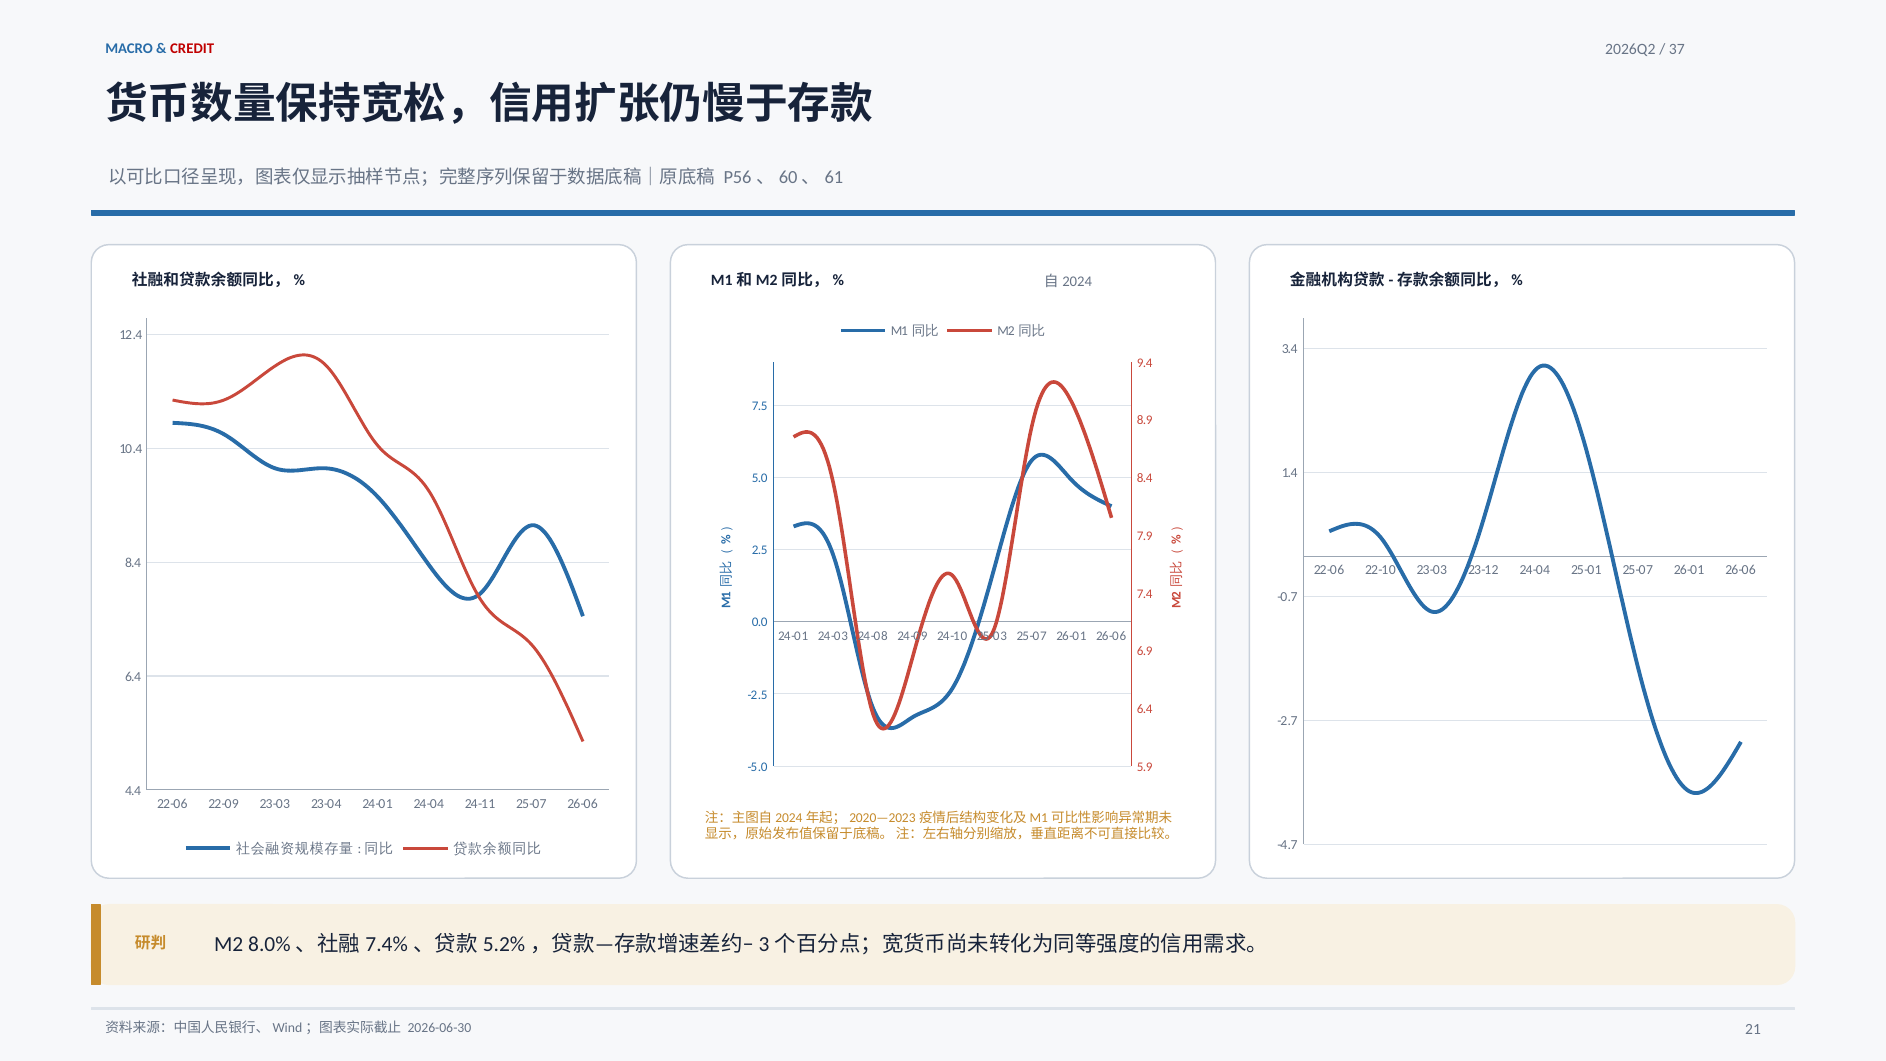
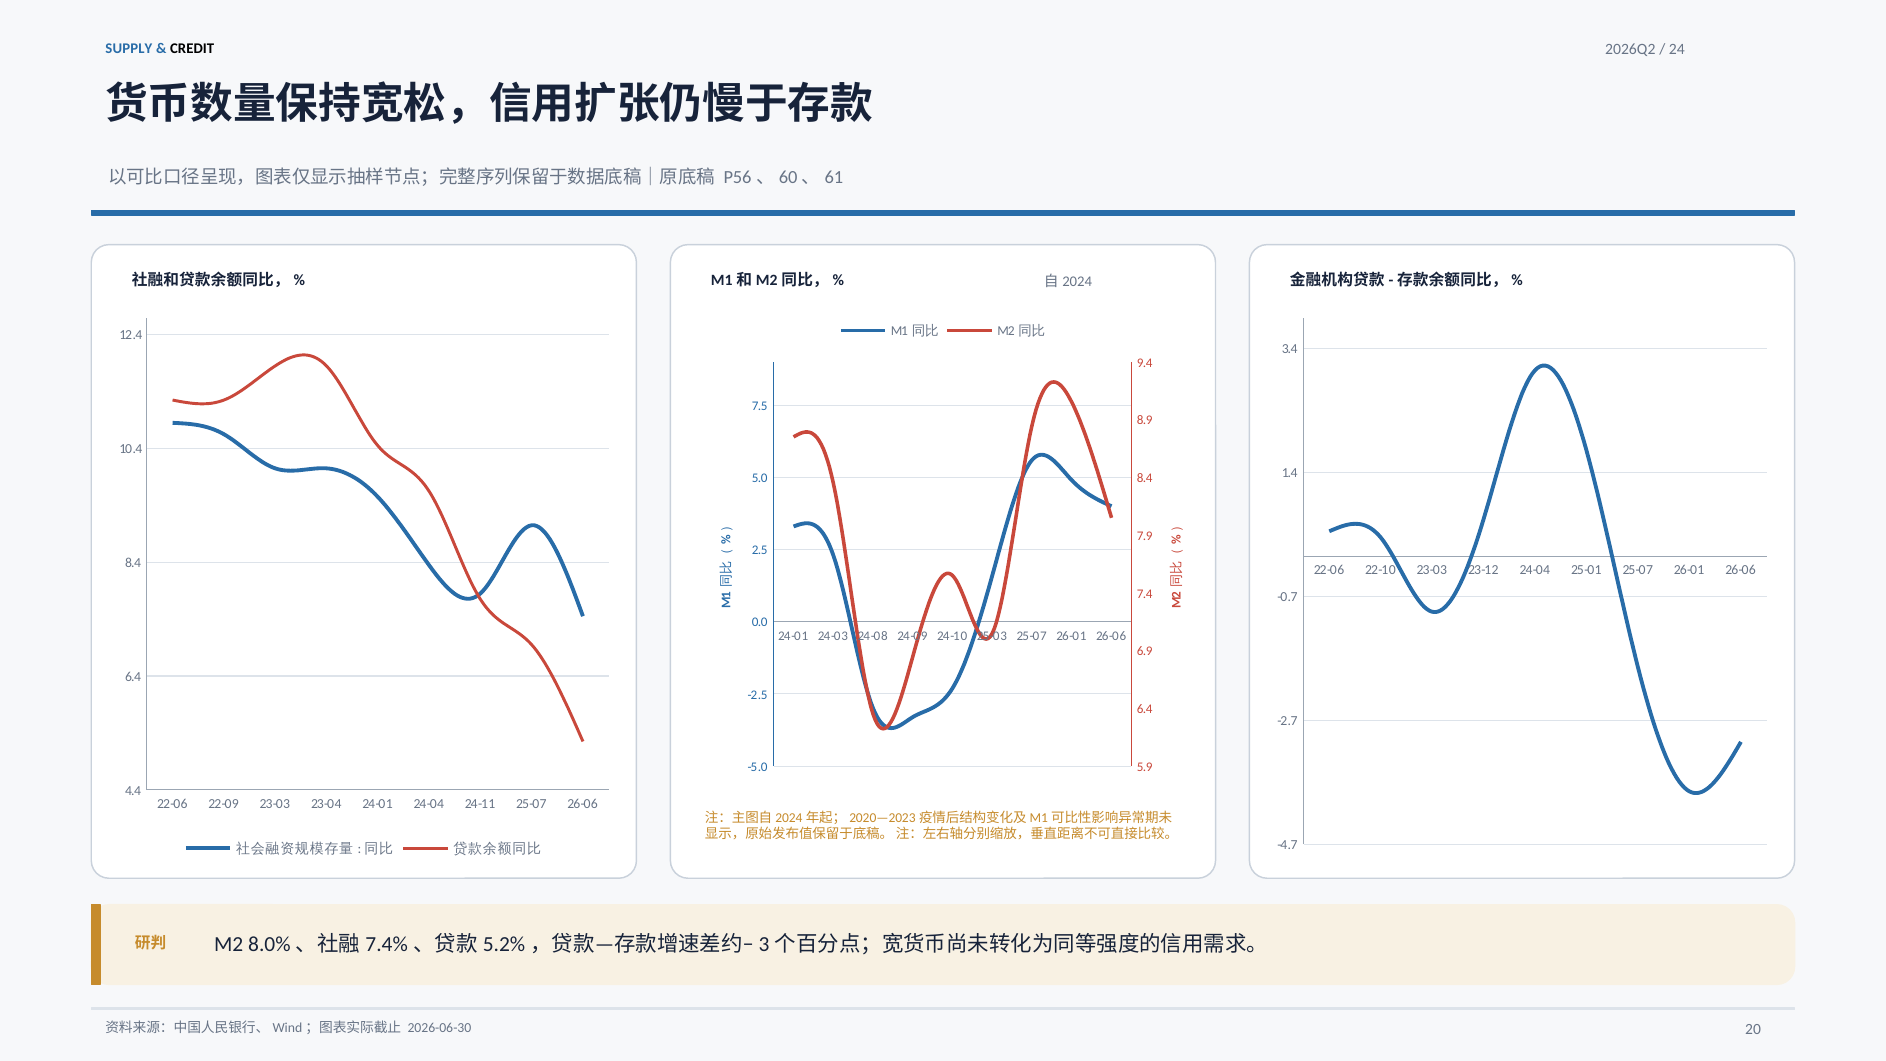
MACRO: MACRO -> SUPPLY (129, 49)
CREDIT colour: red -> black (192, 49)
37: 37 -> 24 (1677, 49)
21: 21 -> 20 (1753, 1029)
